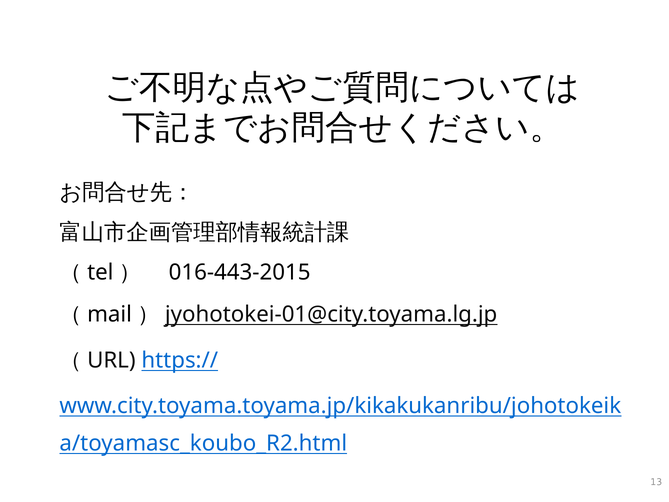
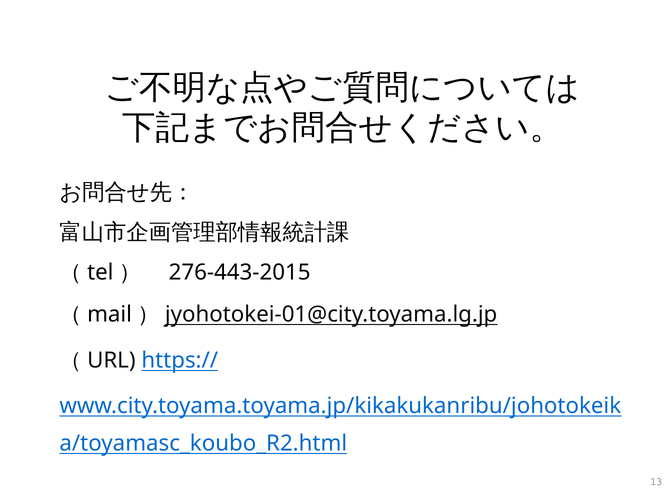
016-443-2015: 016-443-2015 -> 276-443-2015 (240, 272)
